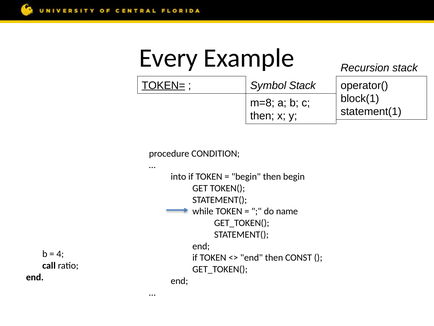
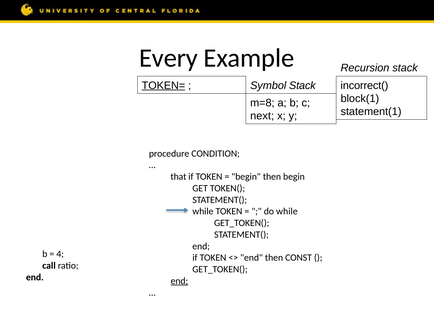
operator(: operator( -> incorrect( (364, 85)
then: then -> next (262, 116)
into: into -> that (178, 176)
do name: name -> while (287, 211)
end underline: none -> present (179, 281)
